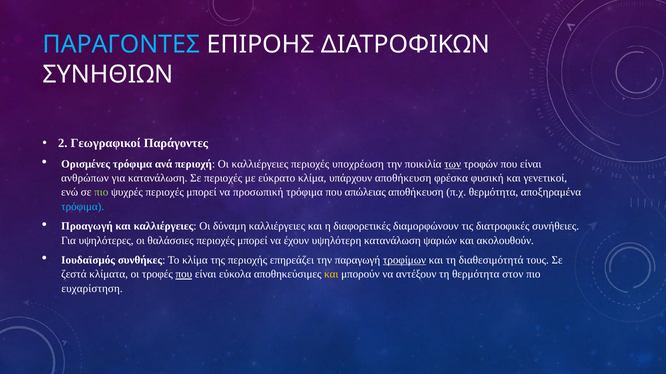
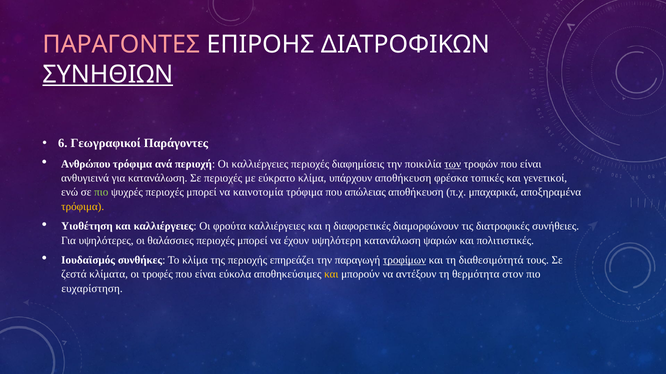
ΠΑΡΑΓΟΝΤΕΣ colour: light blue -> pink (121, 45)
ΣΥΝΗΘΙΩΝ underline: none -> present (108, 75)
2: 2 -> 6 (63, 144)
Ορισμένες: Ορισμένες -> Ανθρώπου (86, 164)
υποχρέωση: υποχρέωση -> διαφημίσεις (358, 164)
ανθρώπων: ανθρώπων -> ανθυγιεινά (85, 178)
φυσική: φυσική -> τοπικές (487, 178)
προσωπική: προσωπική -> καινοτομία (258, 193)
π.χ θερμότητα: θερμότητα -> μπαχαρικά (494, 193)
τρόφιμα colour: light blue -> yellow (83, 207)
Προαγωγή: Προαγωγή -> Υιοθέτηση (87, 227)
δύναμη: δύναμη -> φρούτα (230, 227)
ακολουθούν: ακολουθούν -> πολιτιστικές (505, 241)
που underline: present -> none (184, 275)
